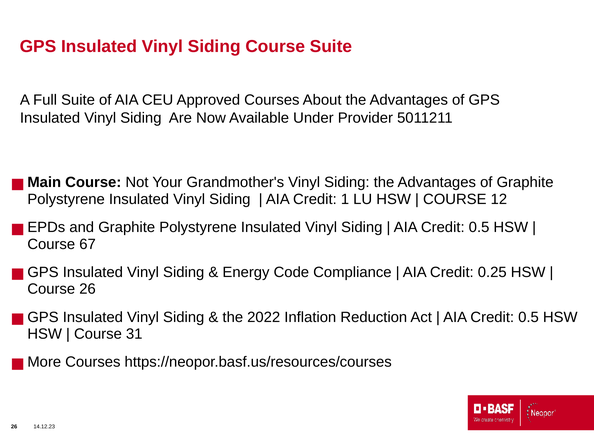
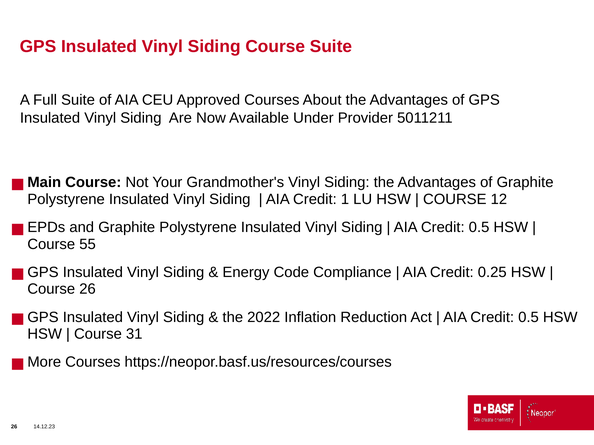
67: 67 -> 55 (88, 244)
